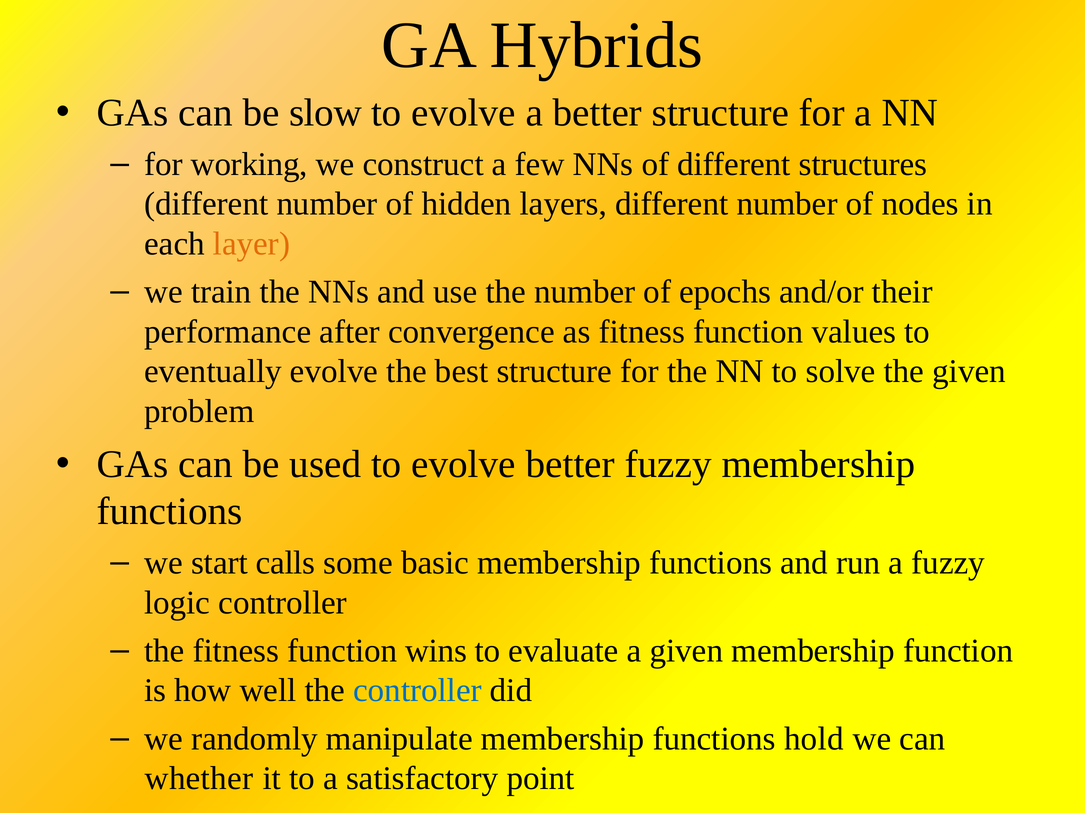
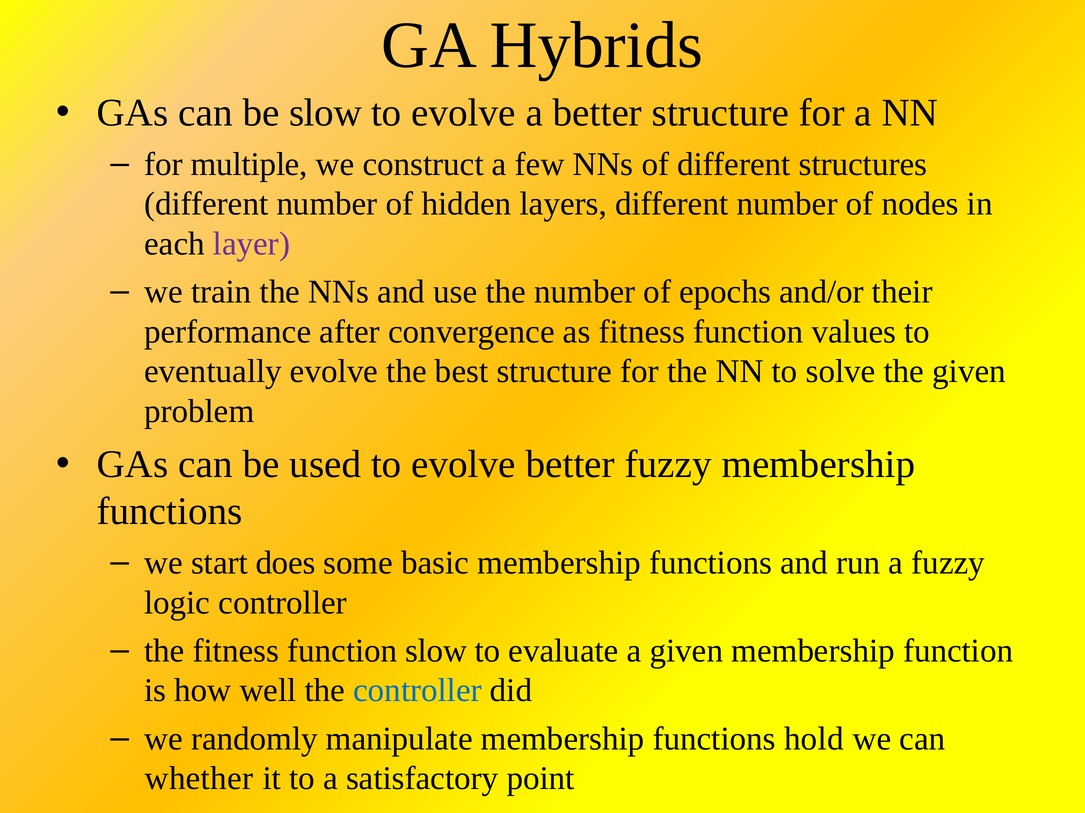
working: working -> multiple (249, 164)
layer colour: orange -> purple (251, 244)
calls: calls -> does (286, 563)
function wins: wins -> slow (436, 651)
